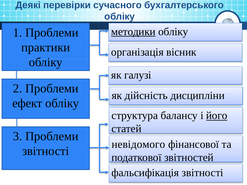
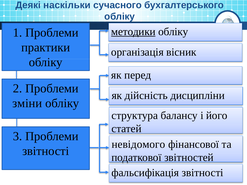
перевірки: перевірки -> наскільки (67, 5)
галузі: галузі -> перед (138, 75)
ефект: ефект -> зміни (27, 103)
його underline: present -> none (217, 116)
